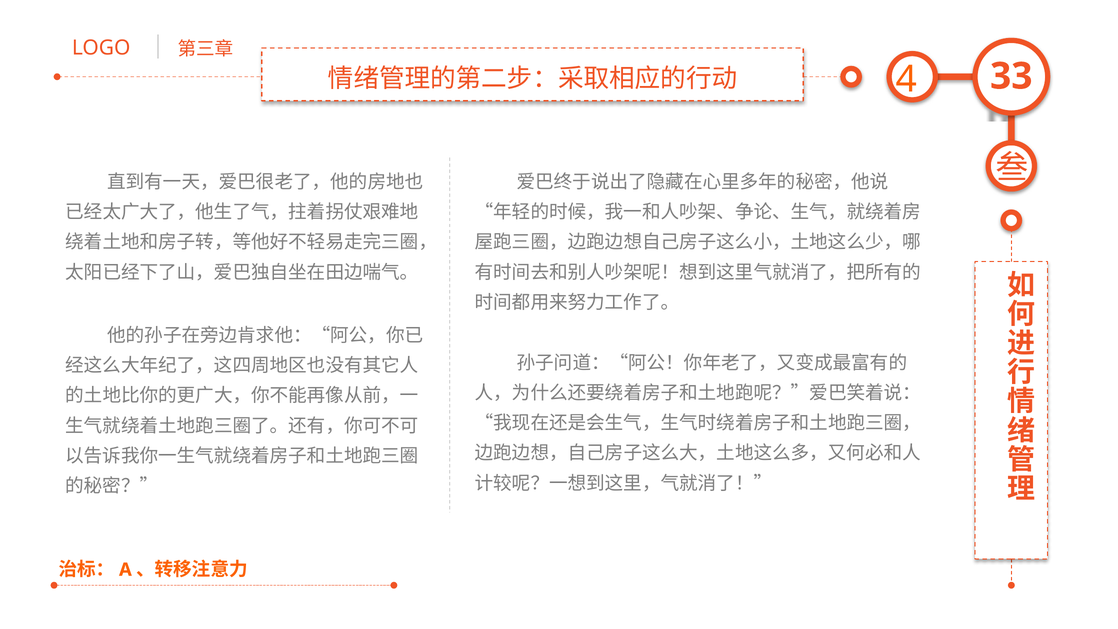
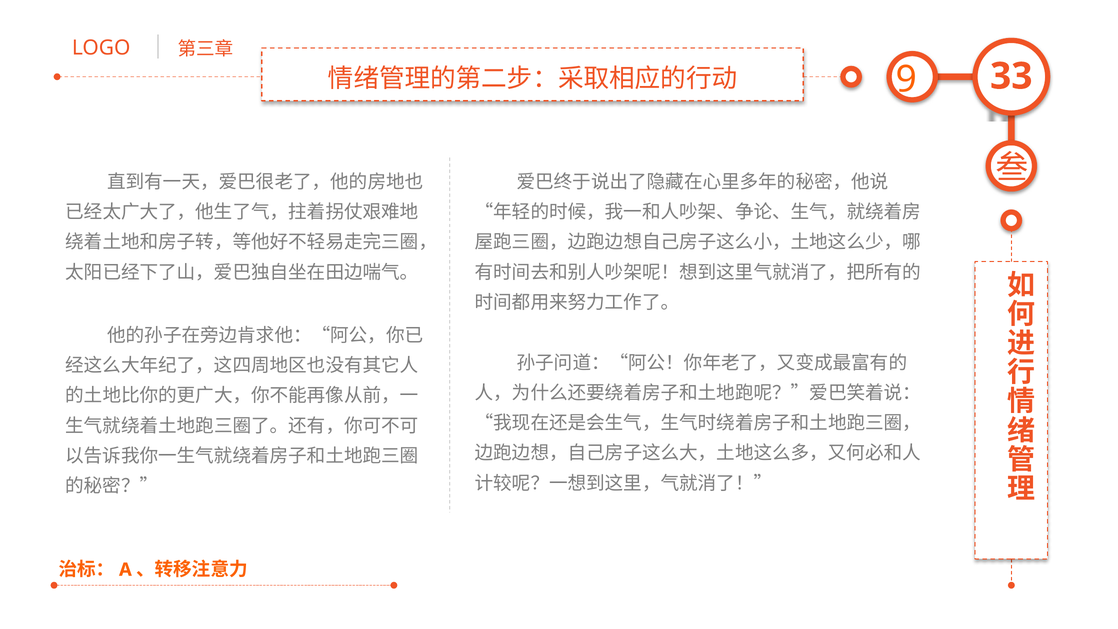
4: 4 -> 9 (907, 79)
